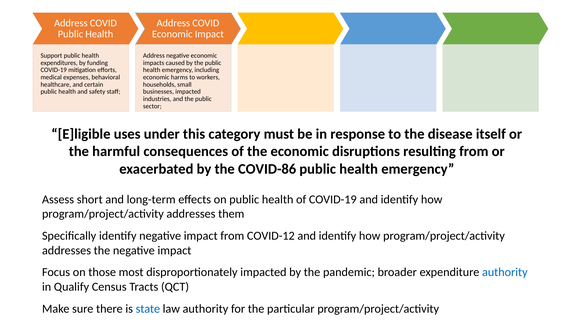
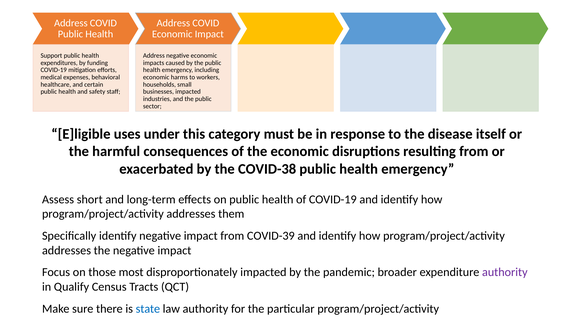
COVID-86: COVID-86 -> COVID-38 (267, 169)
COVID-12: COVID-12 -> COVID-39 (271, 235)
authority colour: blue -> purple (505, 272)
